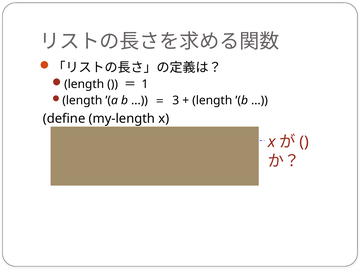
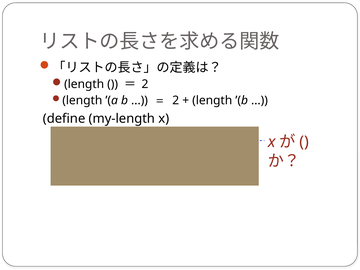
1: 1 -> 2 (145, 84)
3: 3 -> 2 (176, 101)
